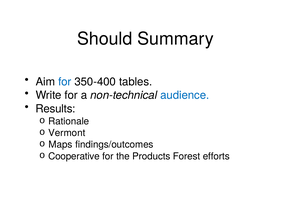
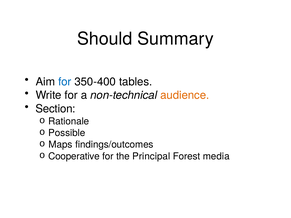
audience colour: blue -> orange (185, 95)
Results: Results -> Section (55, 109)
Vermont: Vermont -> Possible (67, 133)
Products: Products -> Principal (151, 156)
efforts: efforts -> media (216, 156)
